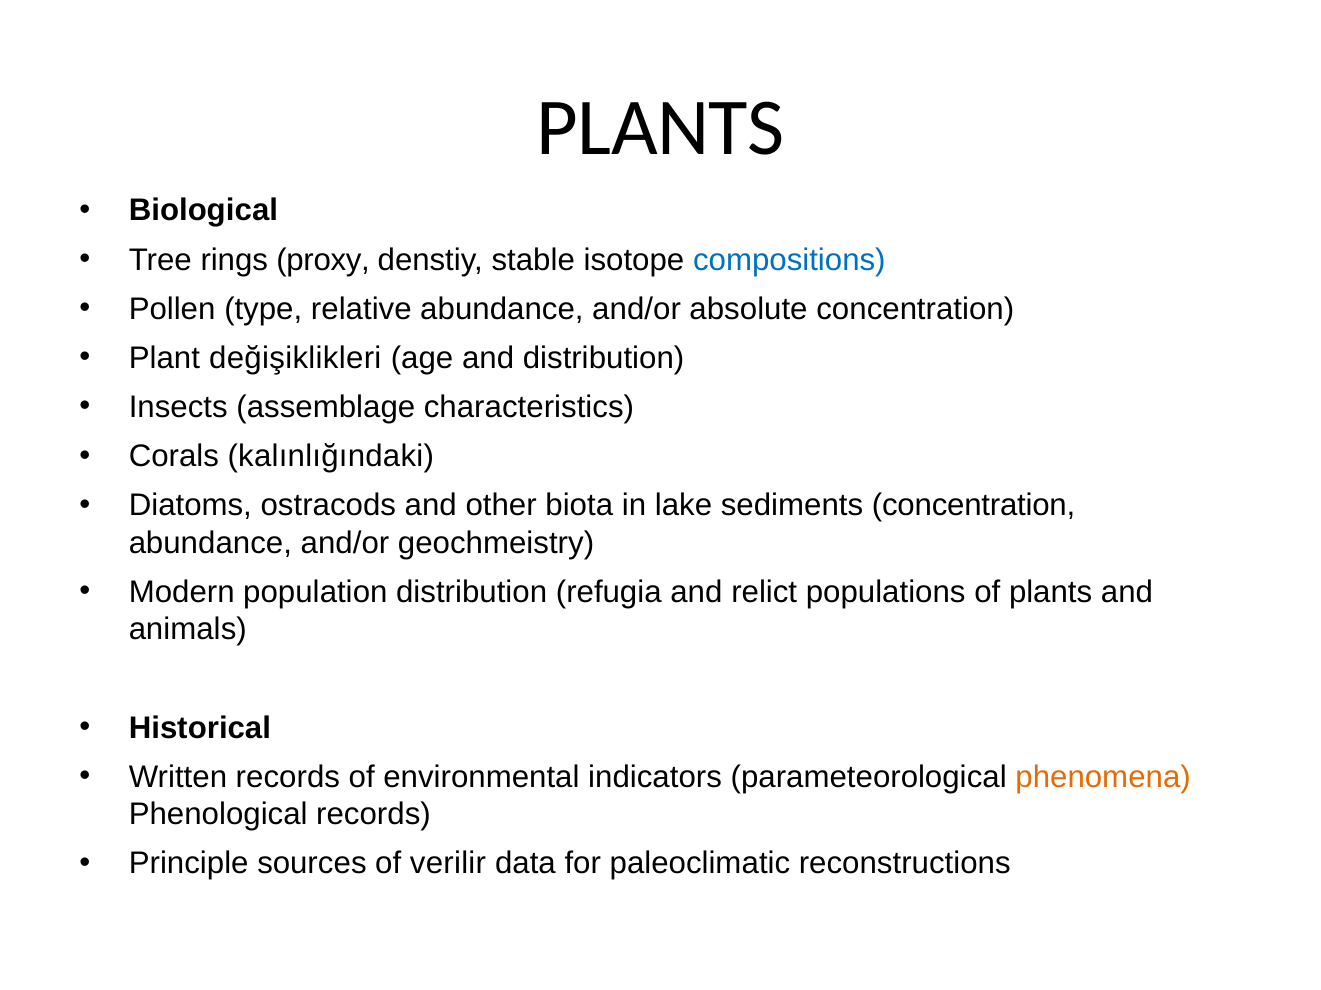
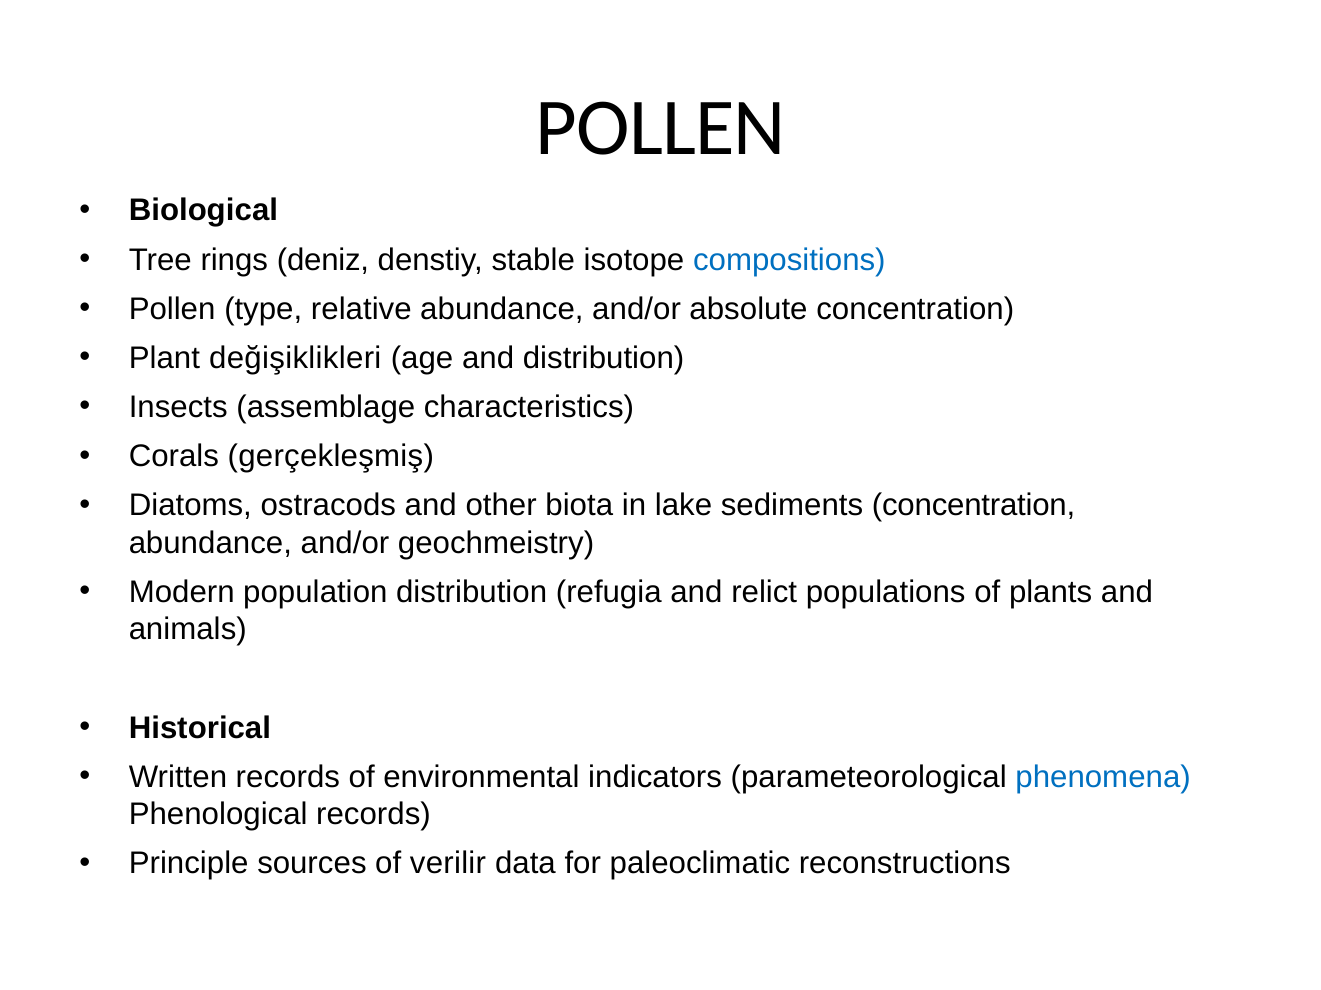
PLANTS: PLANTS -> POLLEN (661, 128)
proxy: proxy -> deniz (323, 260)
kalınlığındaki: kalınlığındaki -> gerçekleşmiş (331, 457)
phenomena colour: orange -> blue (1103, 778)
